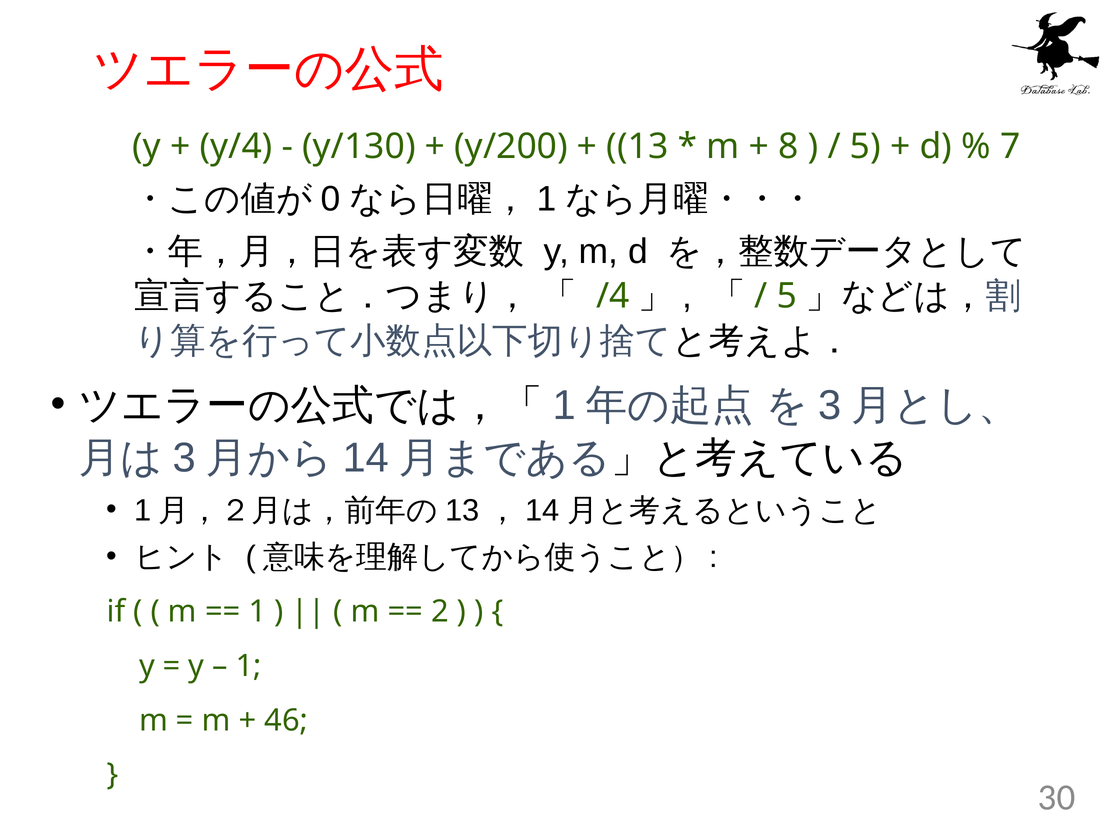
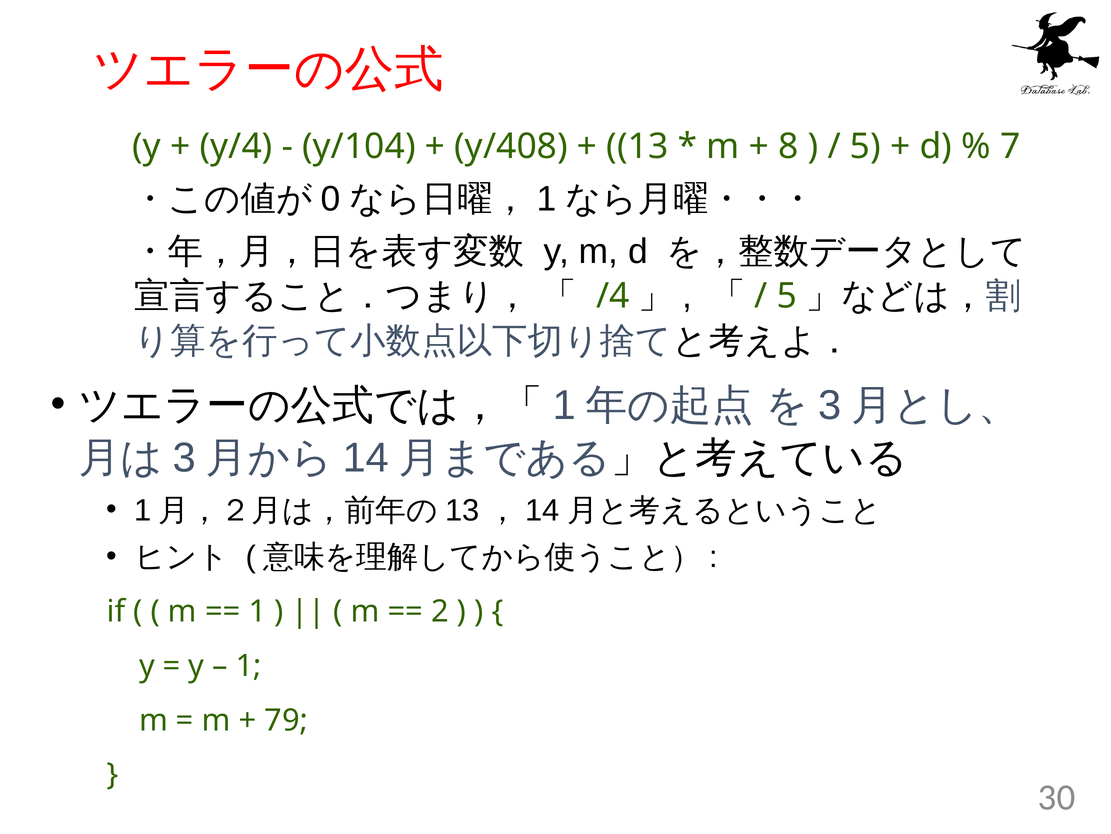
y/130: y/130 -> y/104 (359, 147)
y/200: y/200 -> y/408 (511, 147)
46: 46 -> 79 (286, 720)
